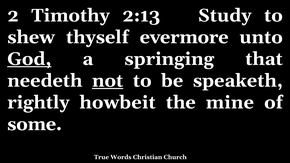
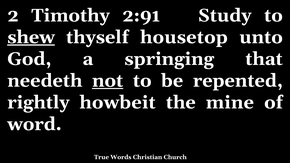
2:13: 2:13 -> 2:91 (141, 16)
shew underline: none -> present (31, 37)
evermore: evermore -> housetop (184, 37)
God underline: present -> none (29, 59)
speaketh: speaketh -> repented (238, 81)
some: some -> word (34, 124)
